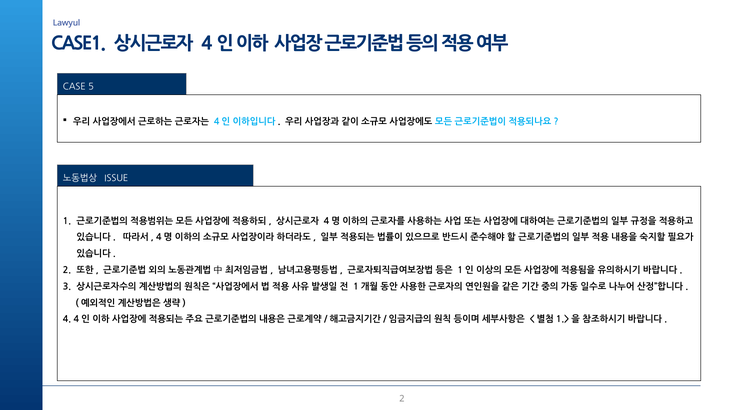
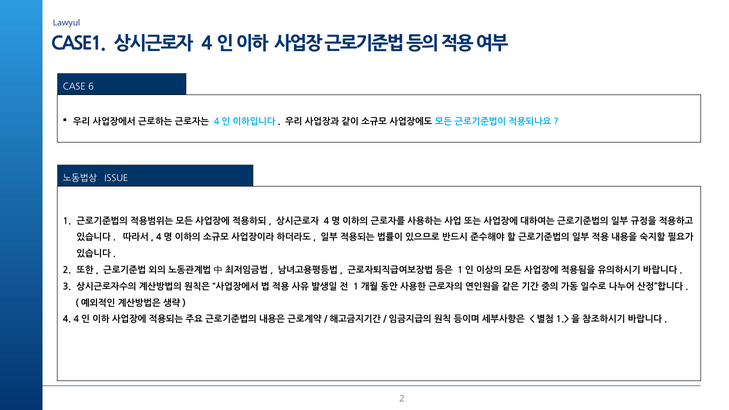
5: 5 -> 6 (91, 87)
